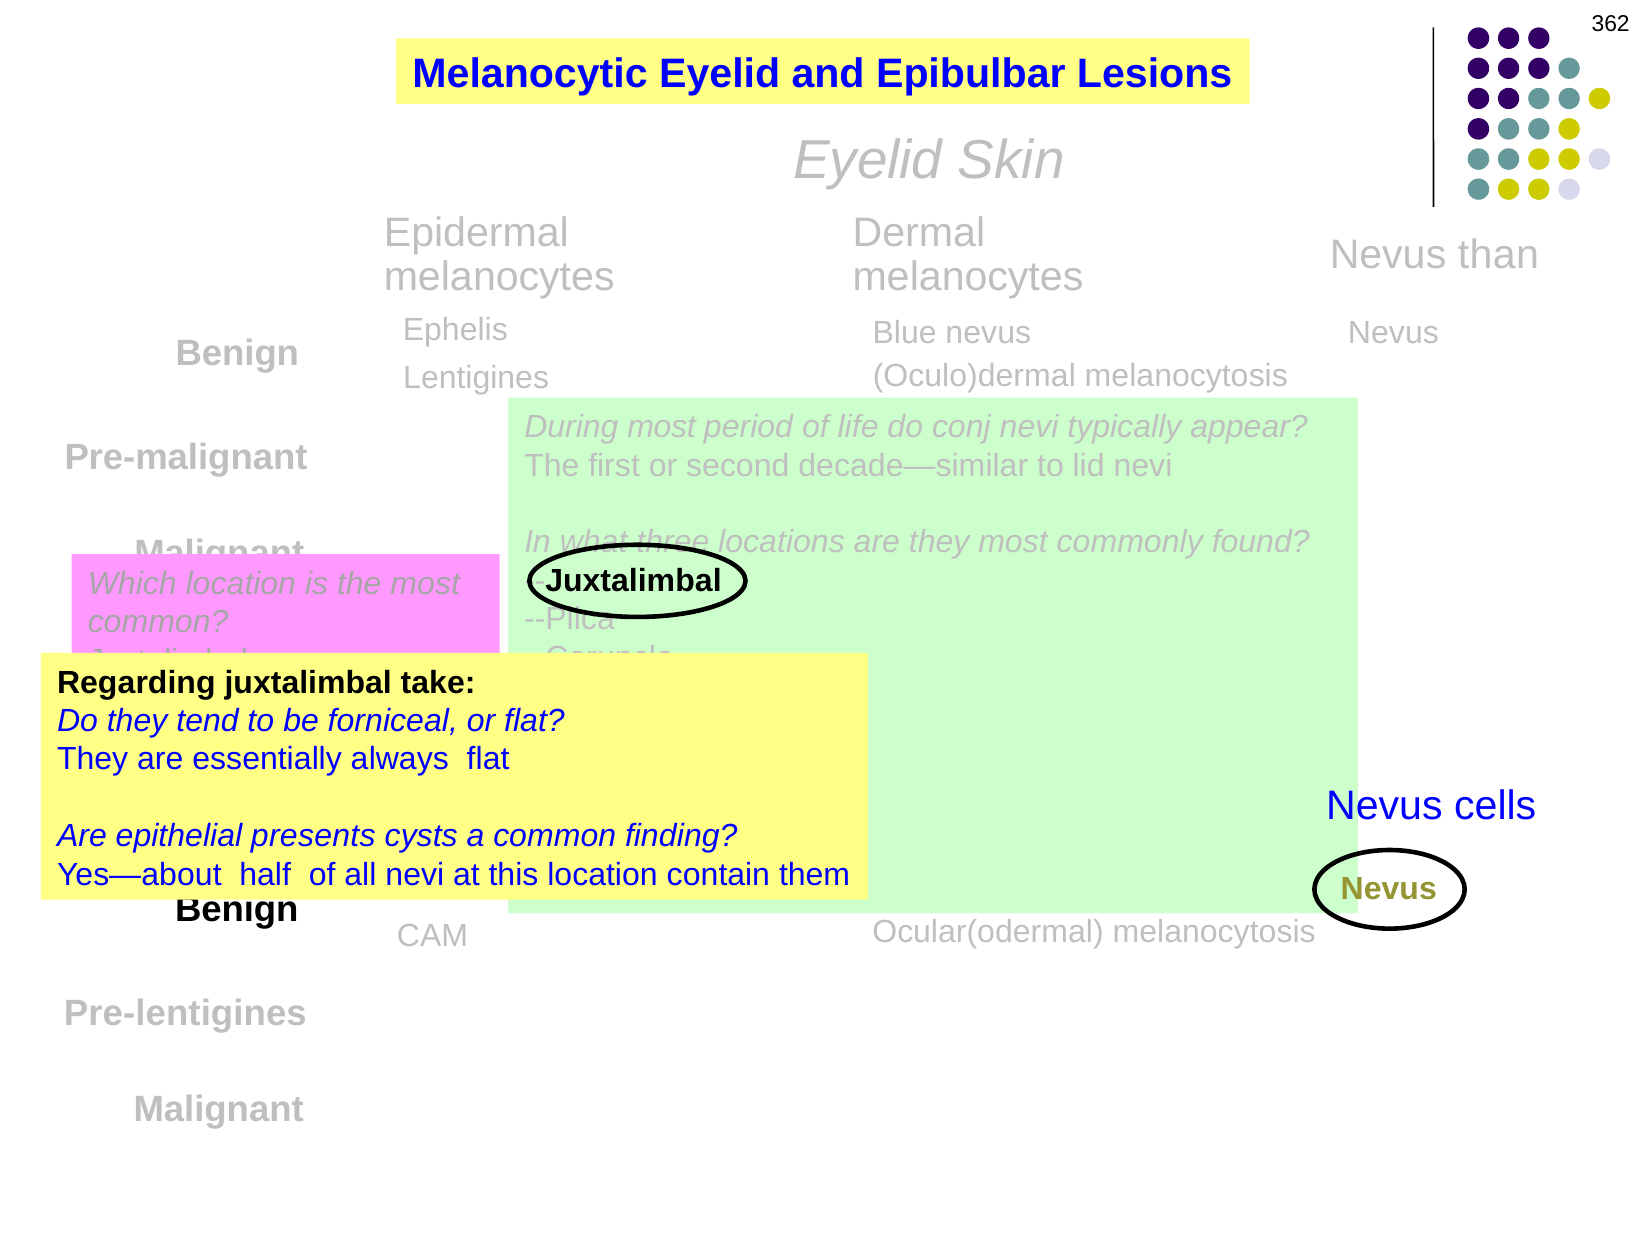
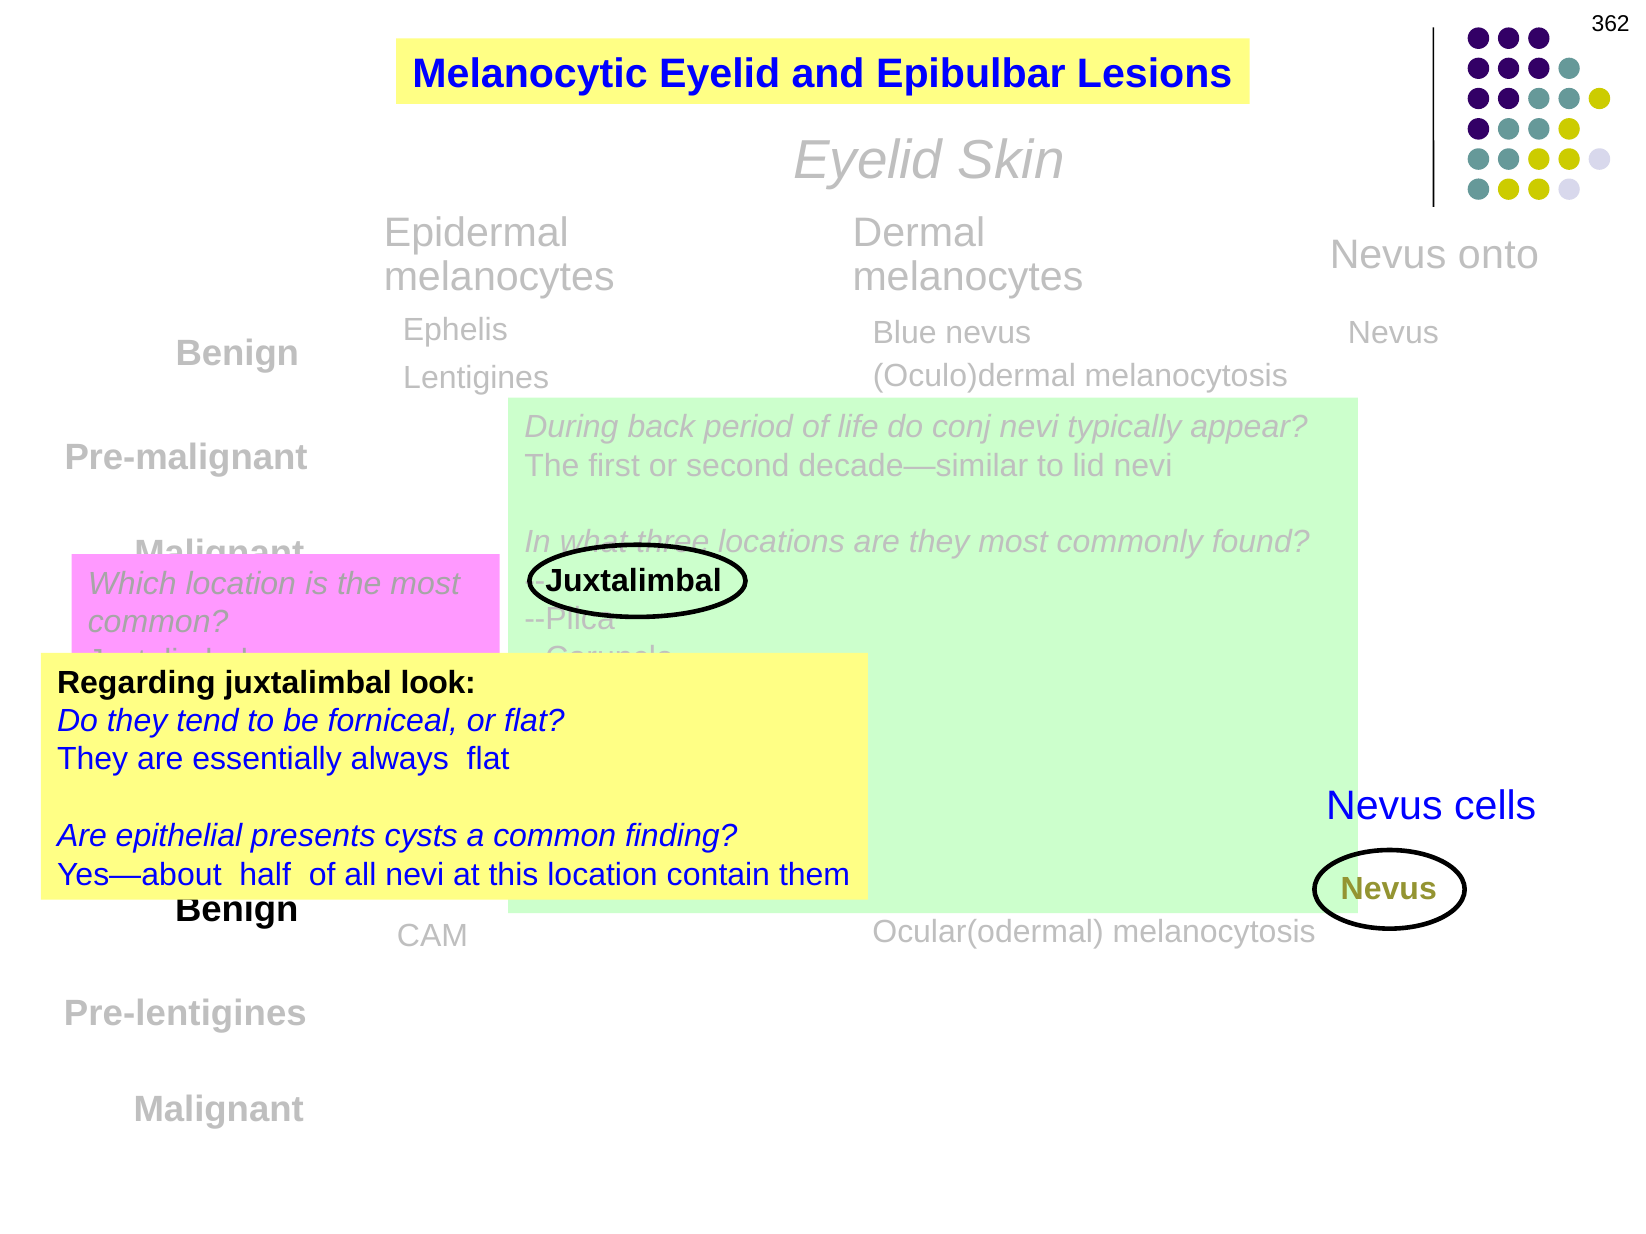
than: than -> onto (1498, 255)
During most: most -> back (661, 427)
take: take -> look (438, 683)
